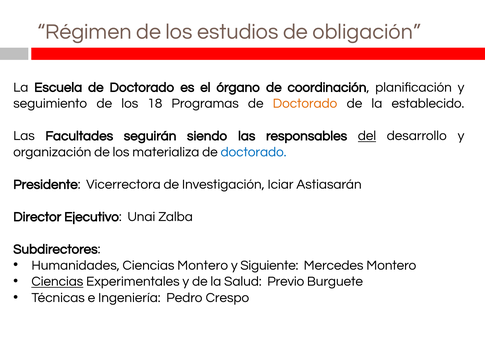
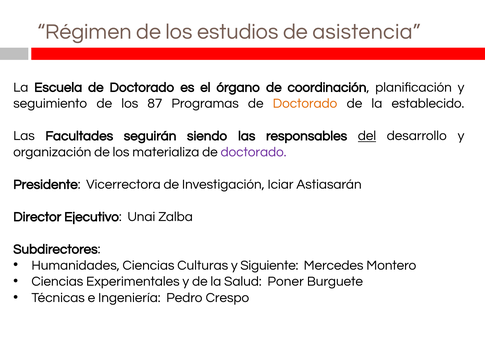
obligación: obligación -> asistencia (367, 32)
18: 18 -> 87 (155, 103)
doctorado colour: blue -> purple (254, 152)
Ciencias Montero: Montero -> Culturas (203, 265)
Ciencias underline: present -> none (57, 281)
Previo: Previo -> Poner (286, 281)
